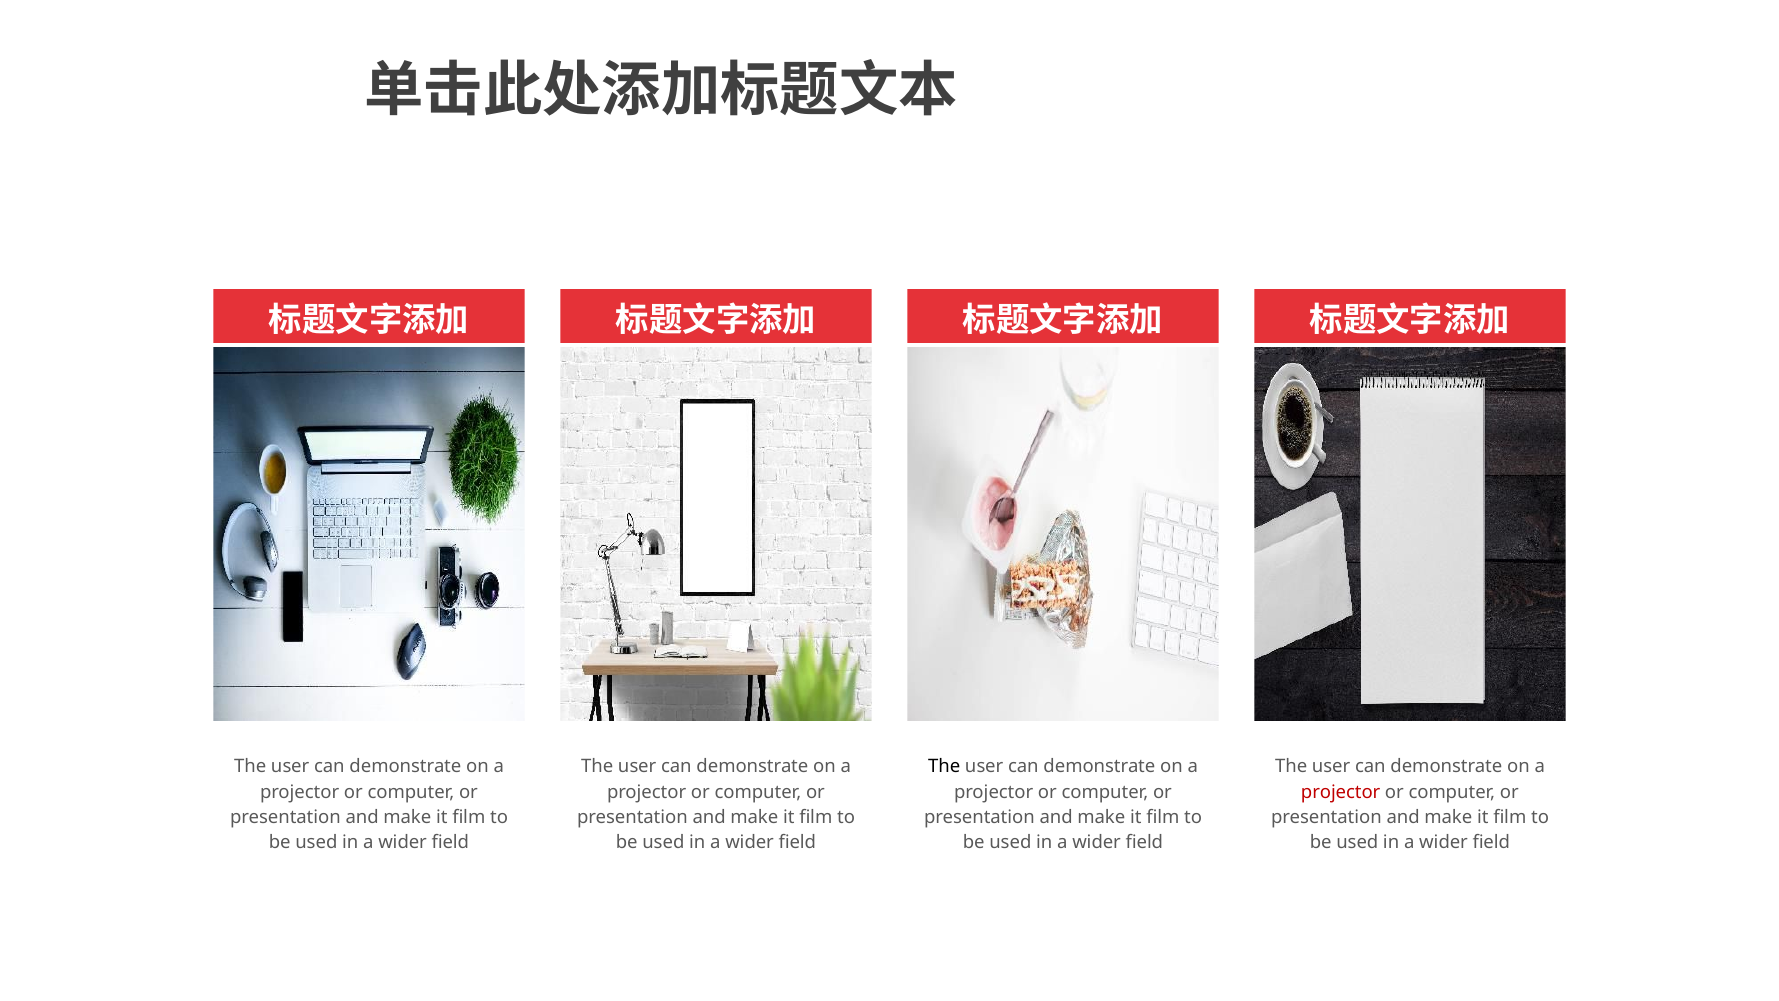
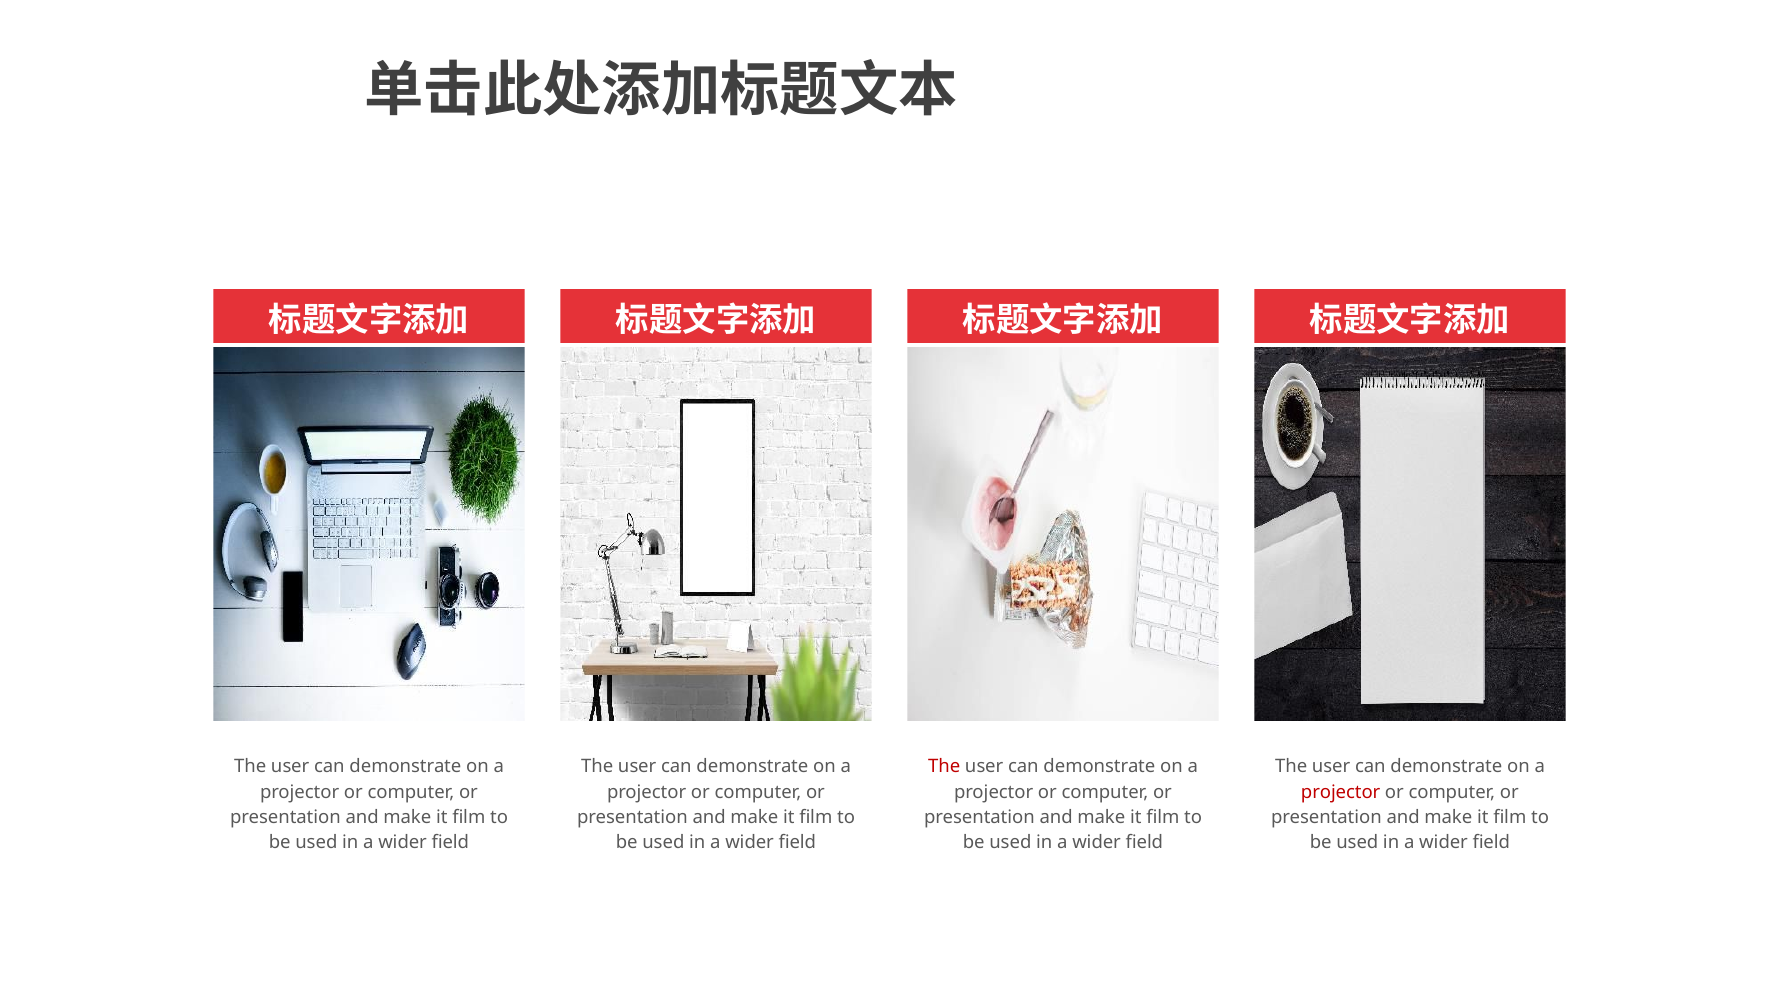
The colour: black -> red (944, 766)
